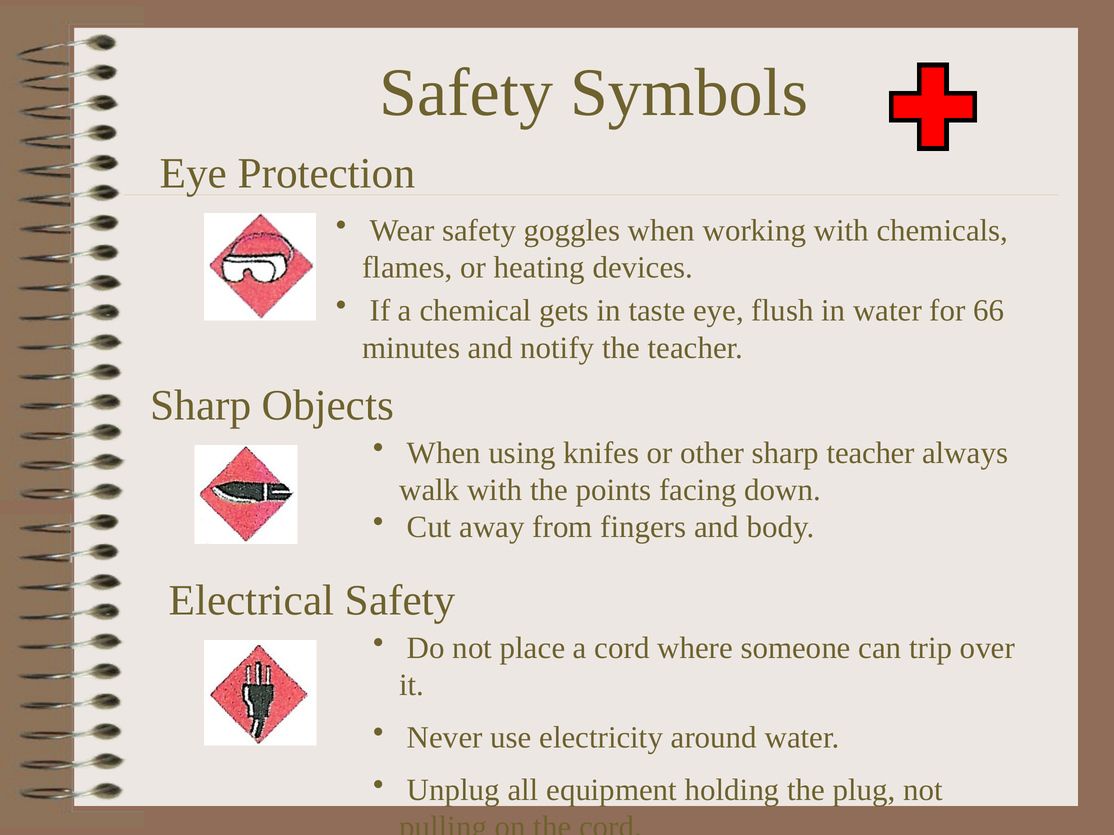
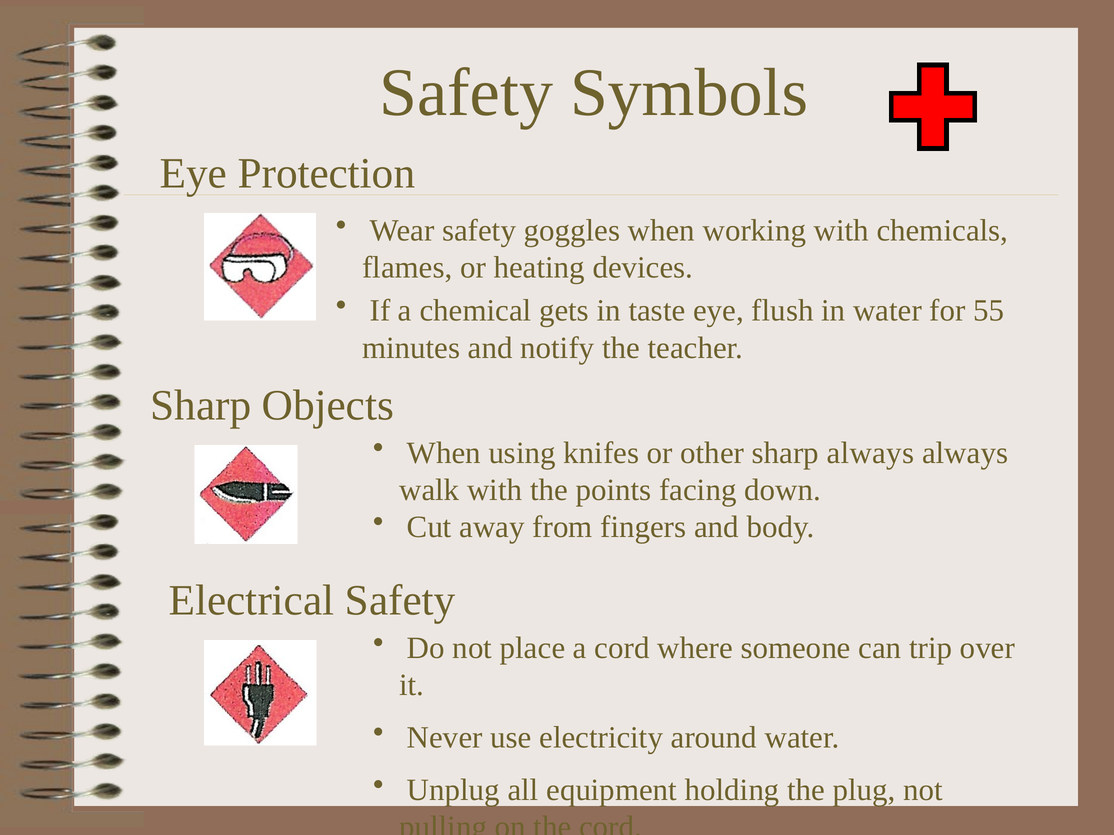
66: 66 -> 55 (989, 311)
sharp teacher: teacher -> always (870, 453)
